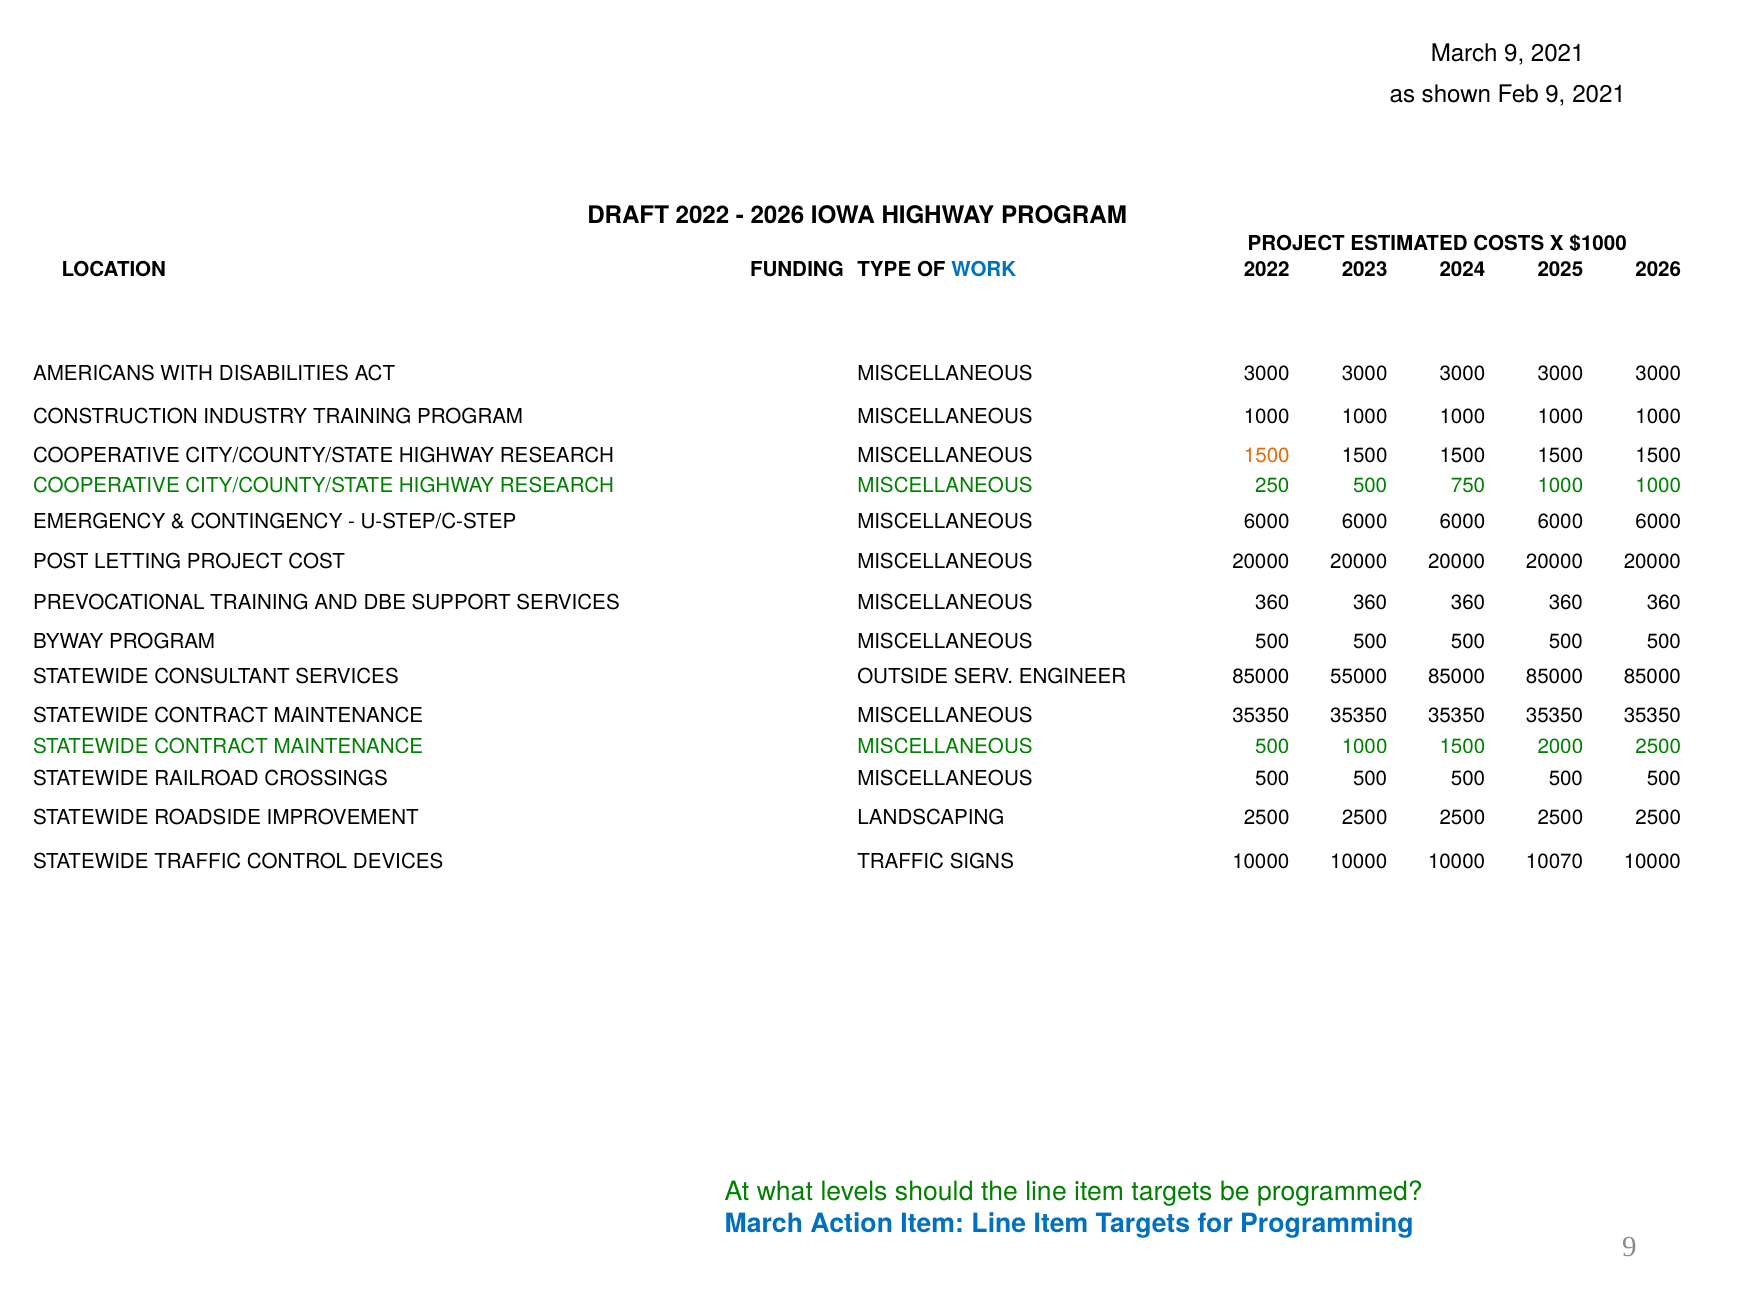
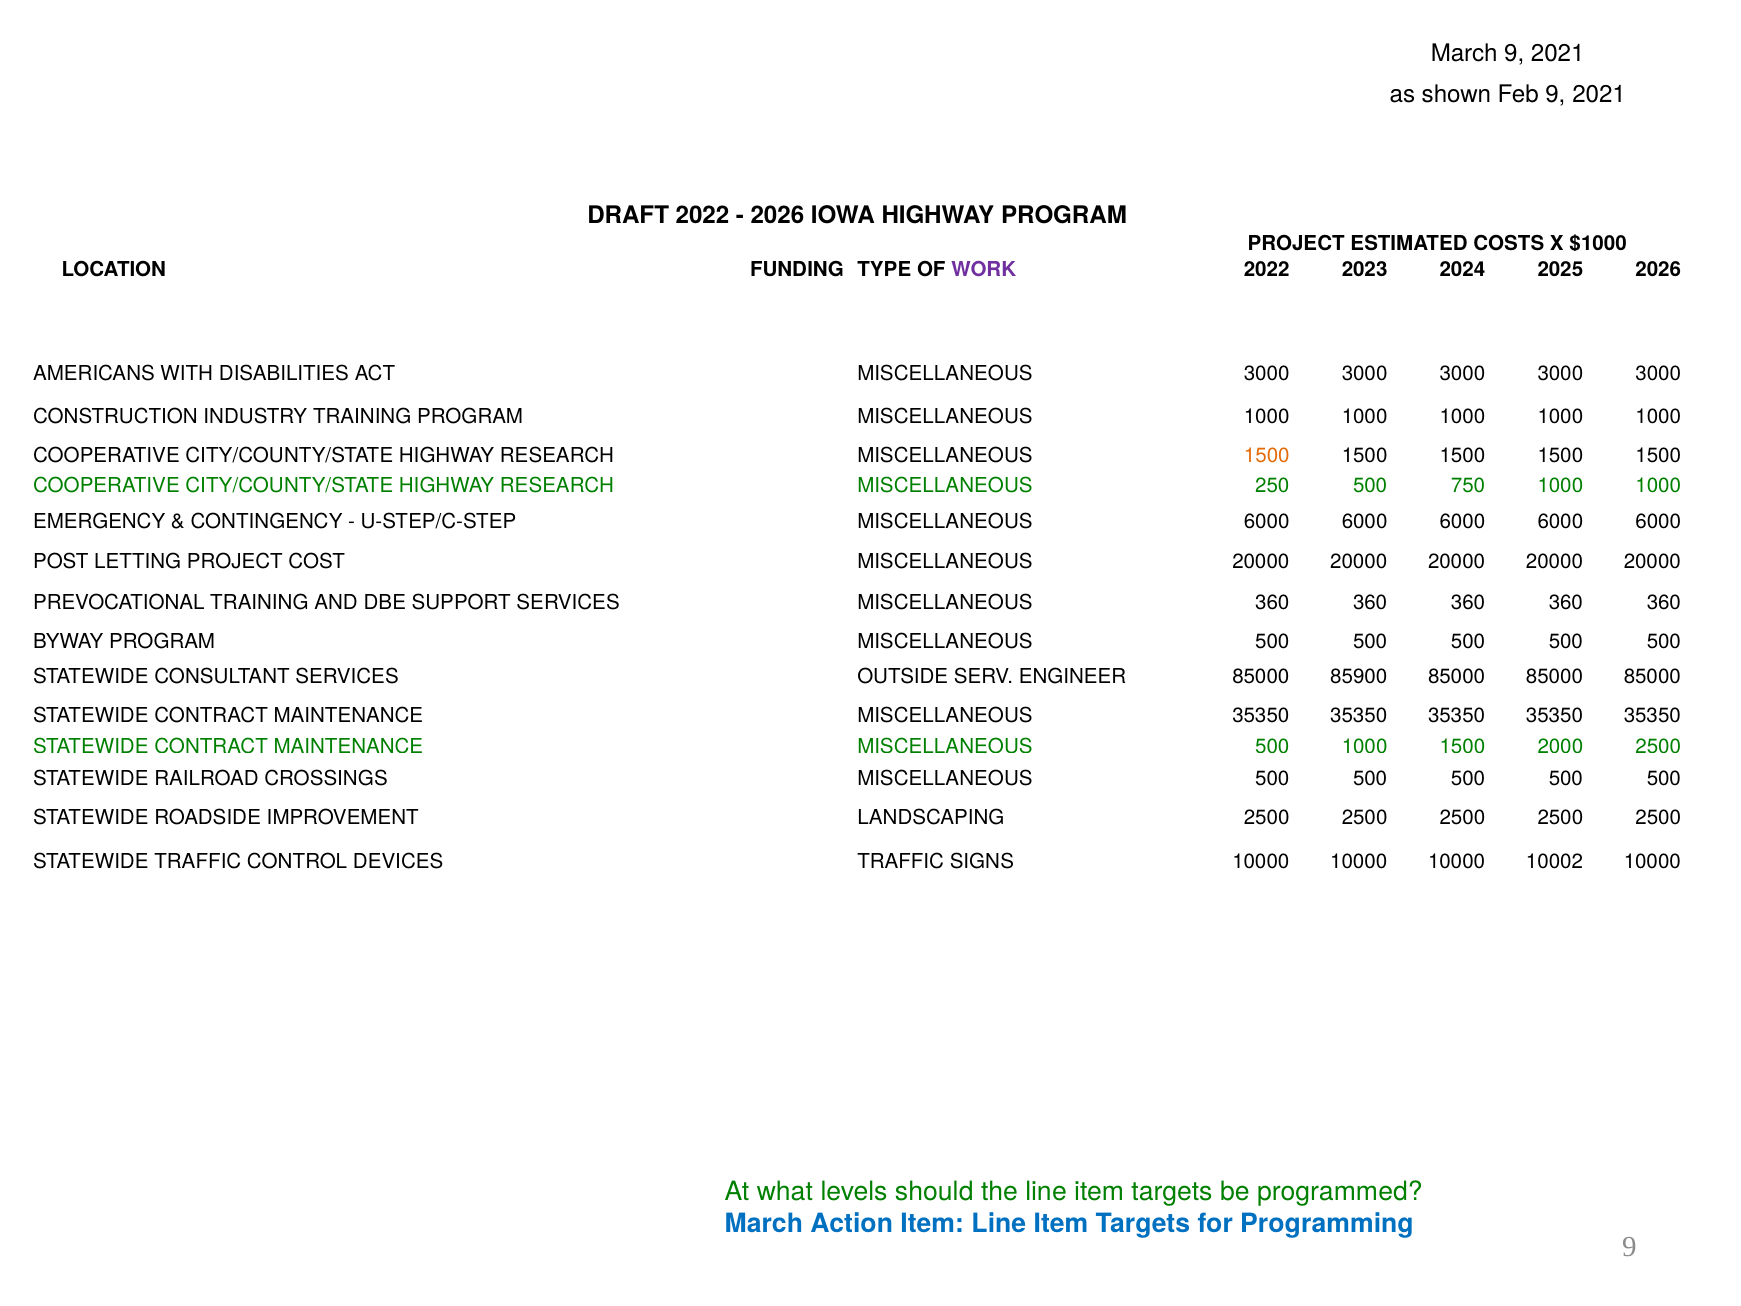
WORK colour: blue -> purple (984, 269)
55000: 55000 -> 85900 (1359, 677)
10070: 10070 -> 10002 (1554, 861)
